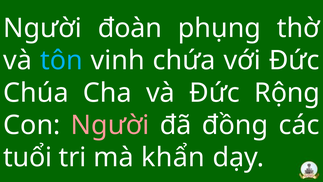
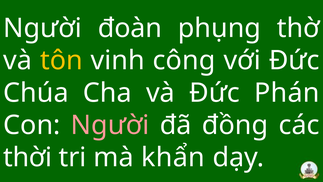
tôn colour: light blue -> yellow (61, 60)
chứa: chứa -> công (184, 60)
Rộng: Rộng -> Phán (287, 93)
tuổi: tuổi -> thời (28, 157)
